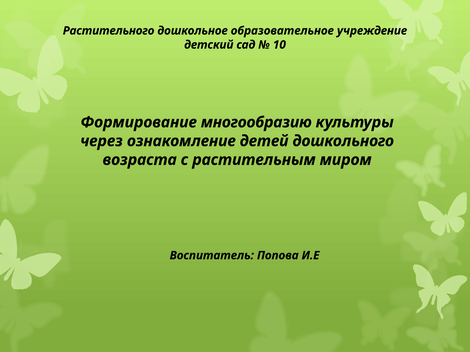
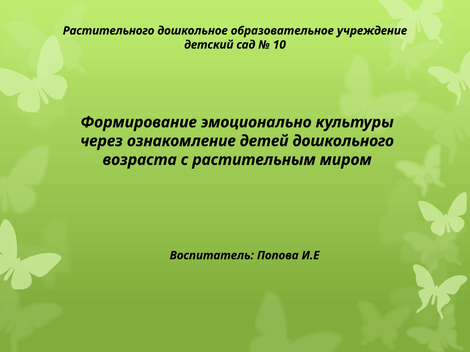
многообразию: многообразию -> эмоционально (256, 122)
